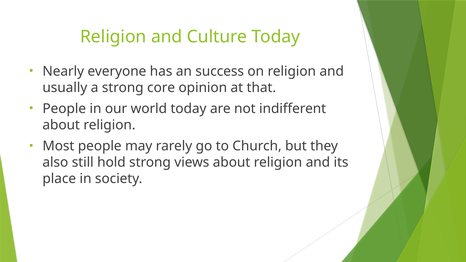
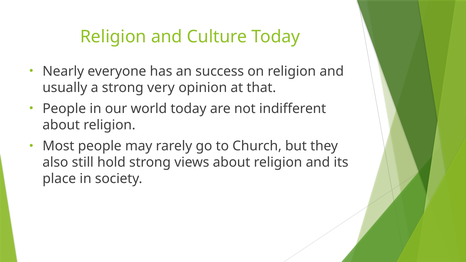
core: core -> very (161, 88)
